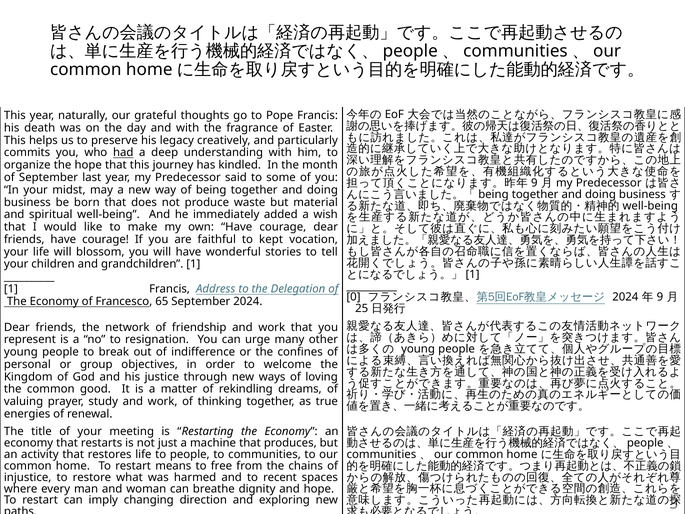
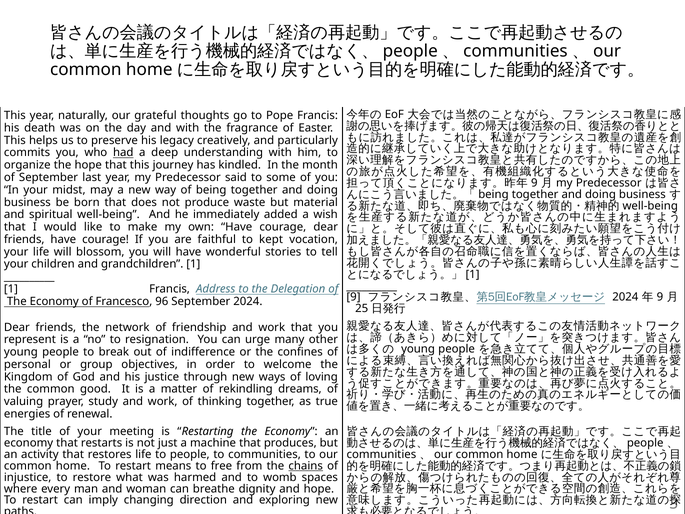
0: 0 -> 9 (353, 297)
65: 65 -> 96 (162, 301)
chains underline: none -> present (306, 466)
recent: recent -> womb (280, 477)
